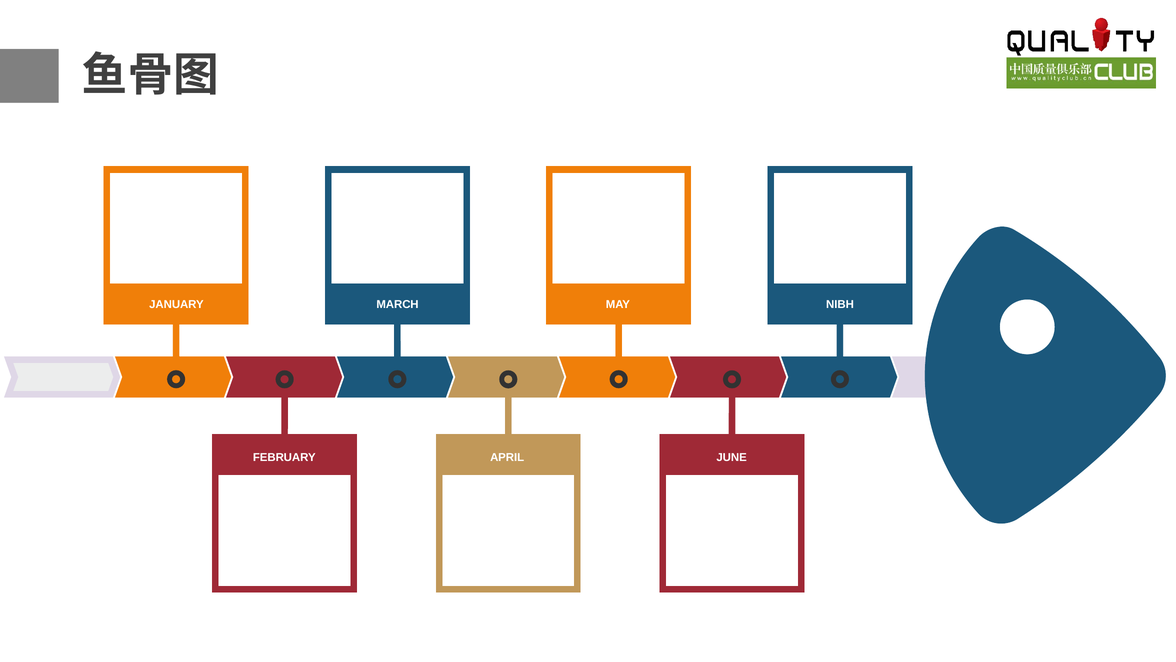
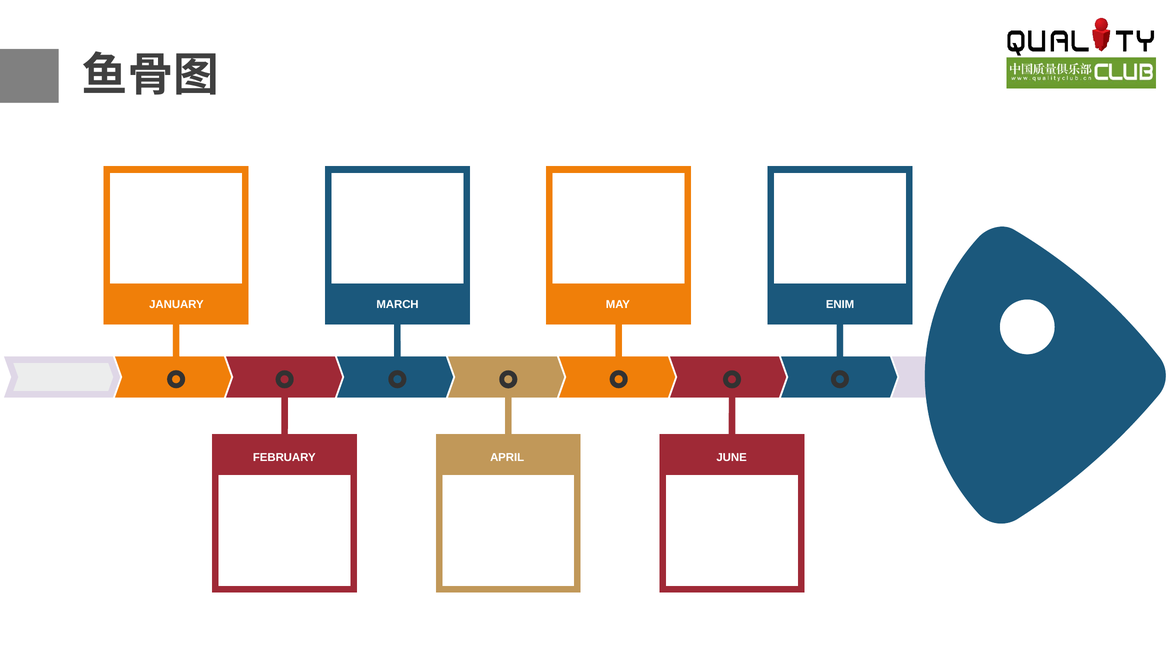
NIBH: NIBH -> ENIM (840, 304)
